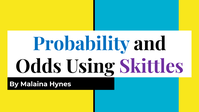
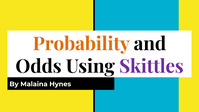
Probability colour: blue -> orange (81, 44)
